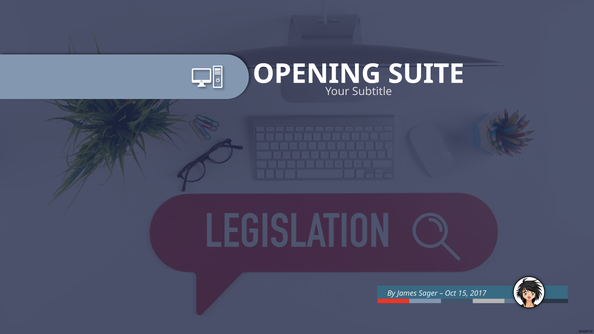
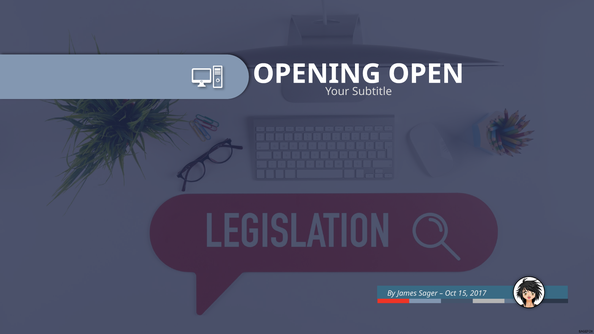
SUITE: SUITE -> OPEN (426, 74)
